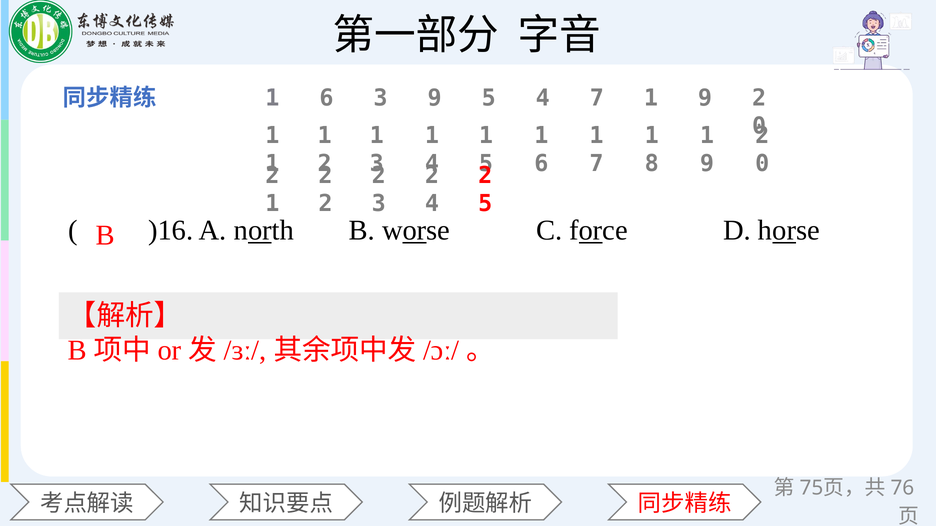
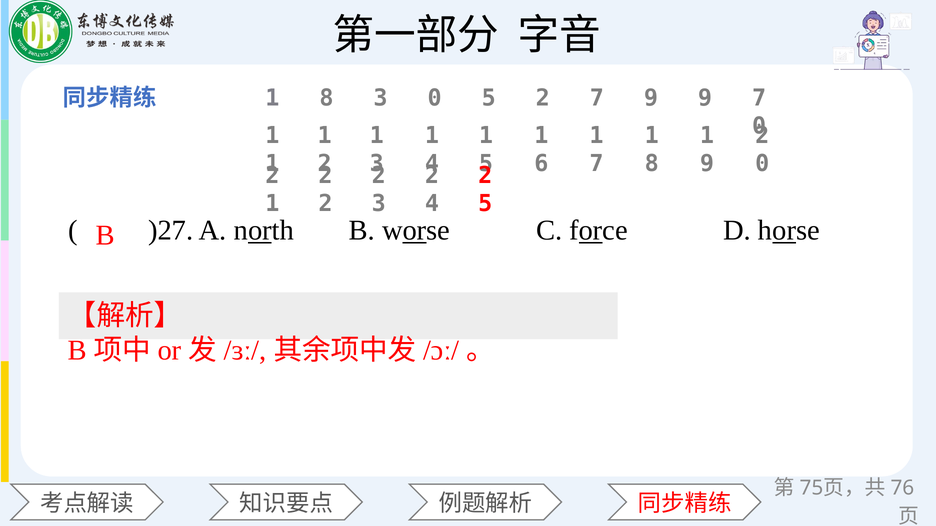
6: 6 -> 8 (326, 98)
3 9: 9 -> 0 (435, 98)
4: 4 -> 2 (543, 98)
1: 1 -> 9 (651, 98)
2: 2 -> 7 (759, 98)
)16: )16 -> )27 (171, 230)
